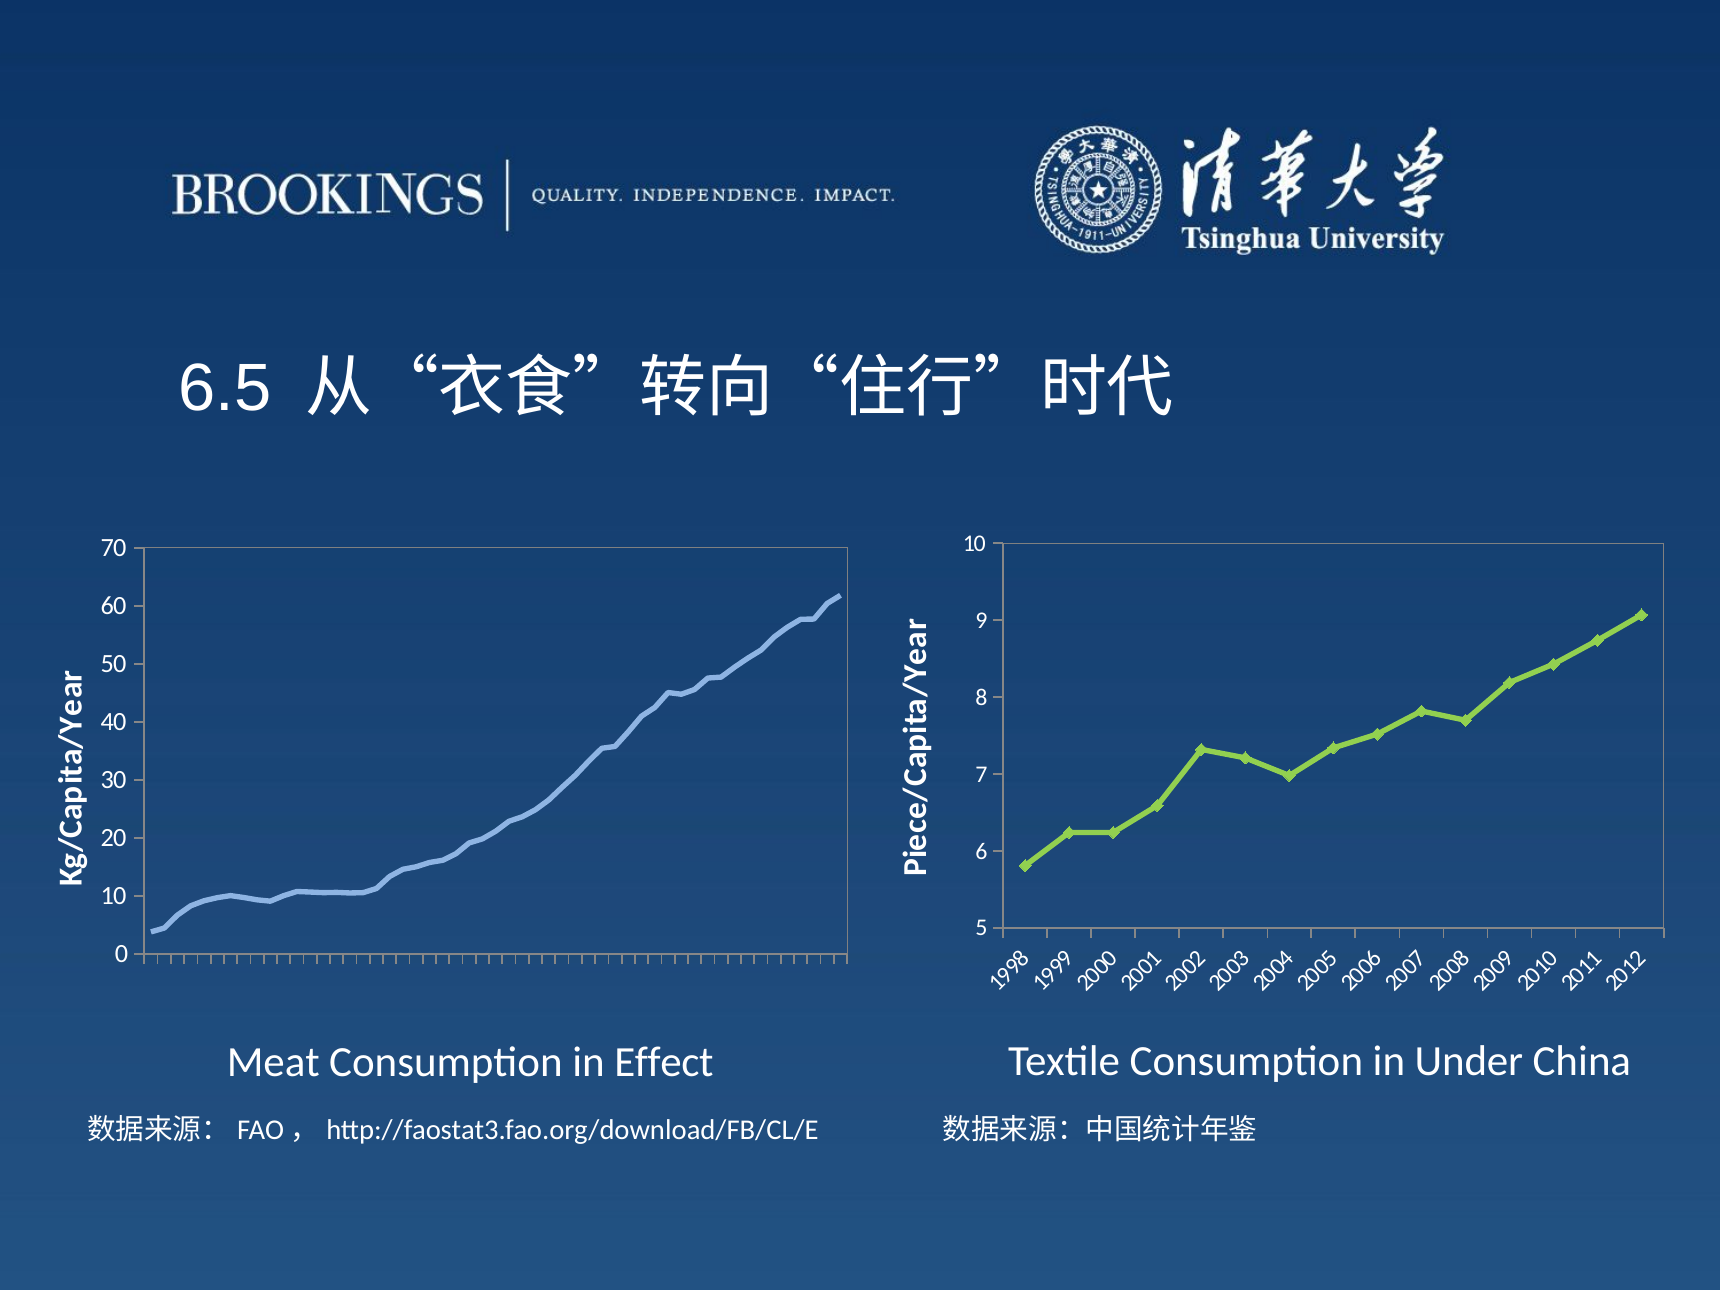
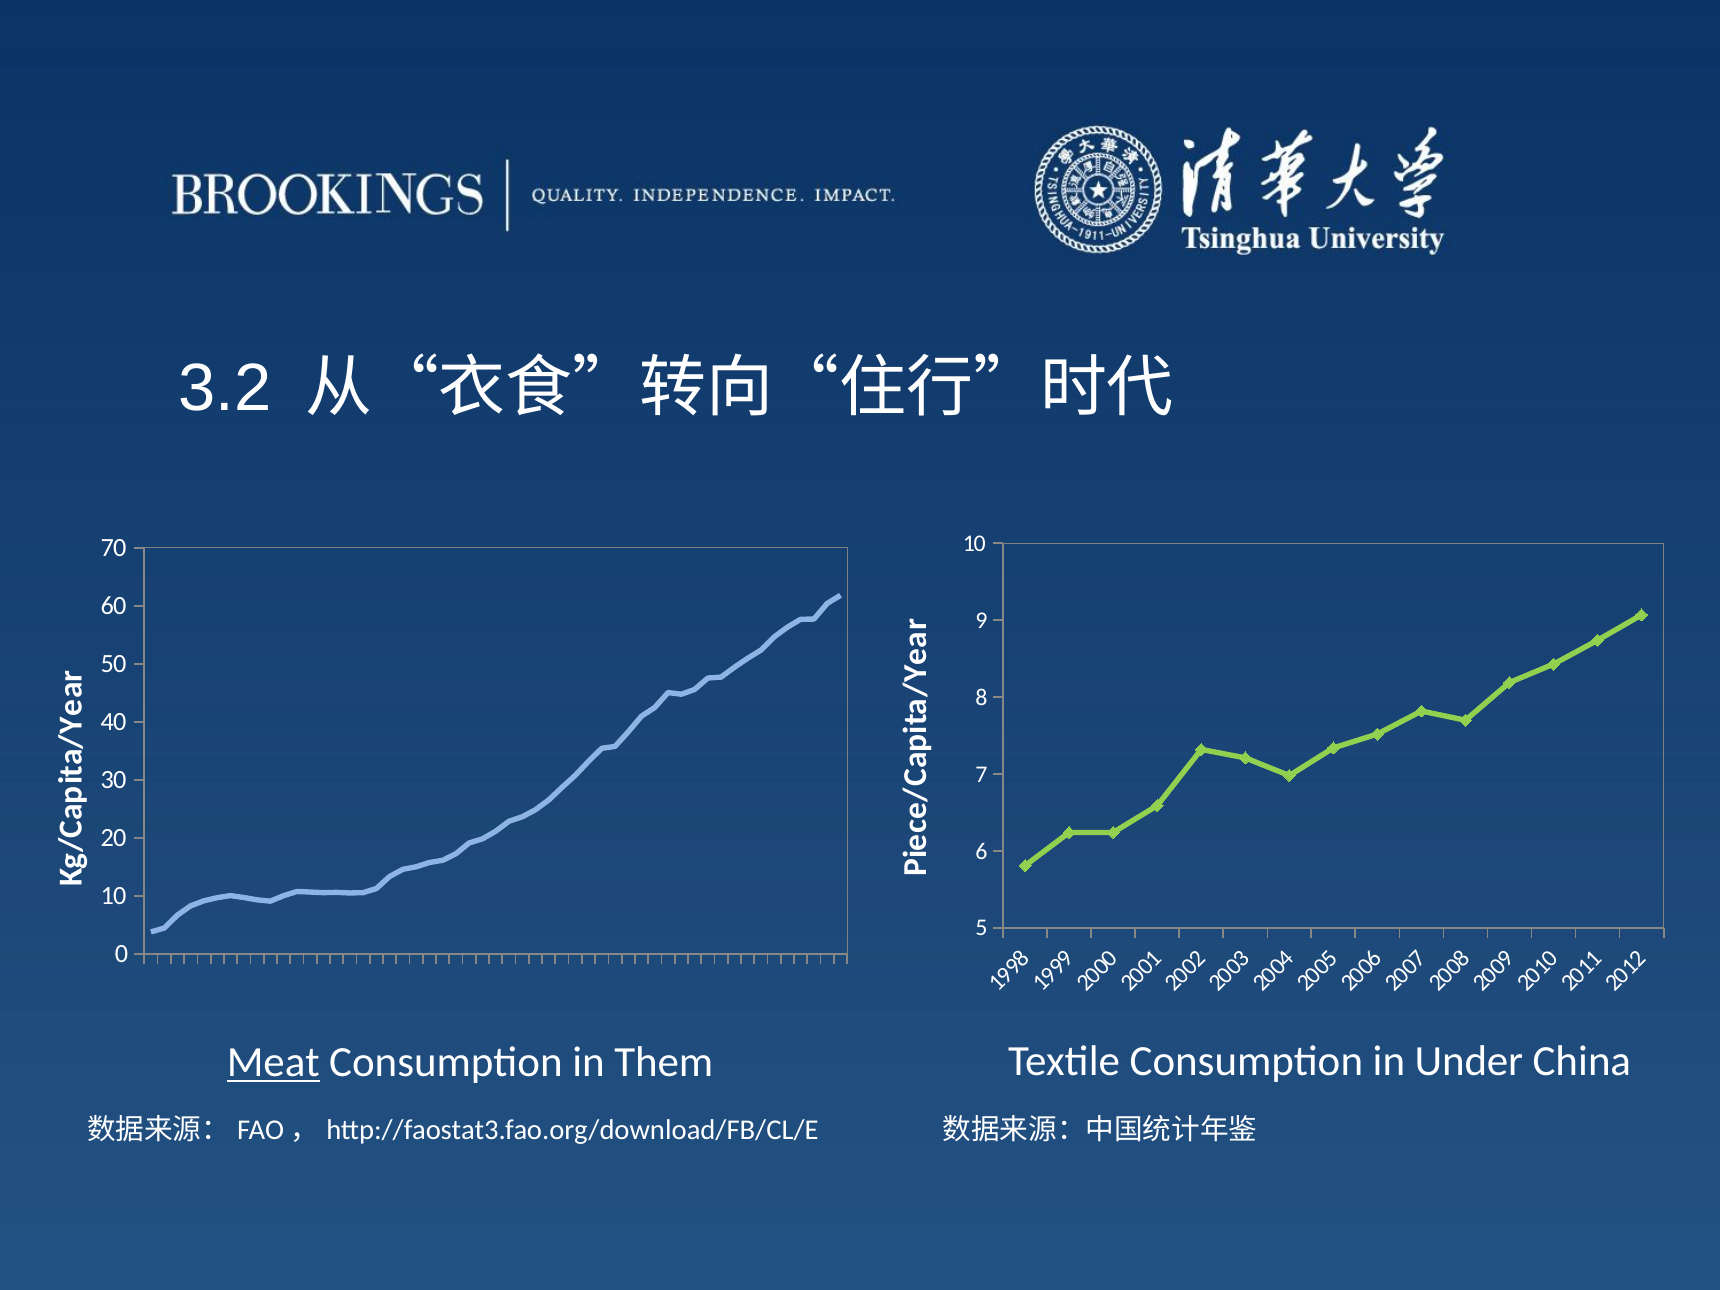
6.5: 6.5 -> 3.2 (225, 389)
Meat underline: none -> present (273, 1062)
Effect: Effect -> Them (664, 1062)
